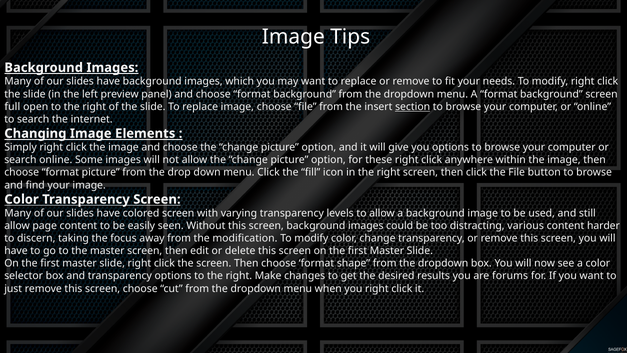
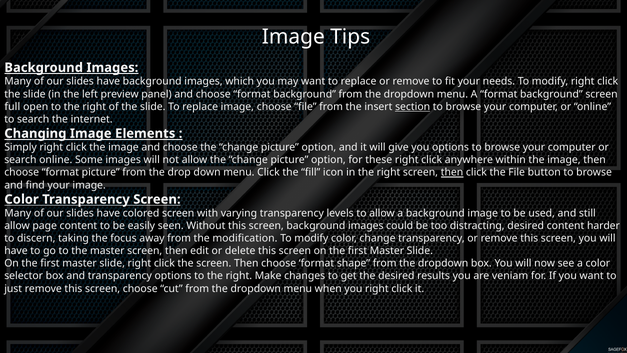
then underline: none -> present (452, 172)
distracting various: various -> desired (526, 226)
forums: forums -> veniam (510, 276)
